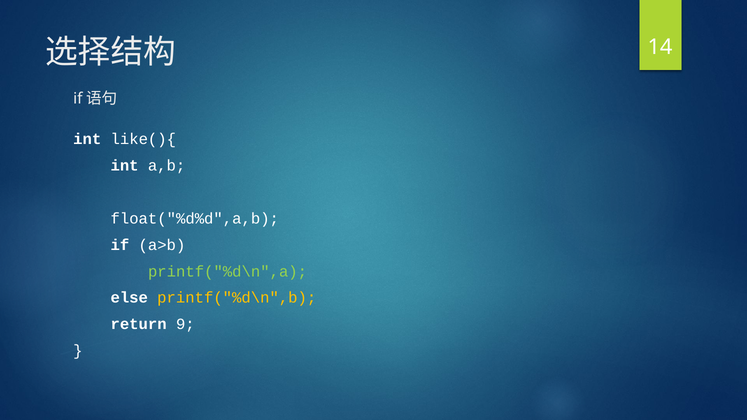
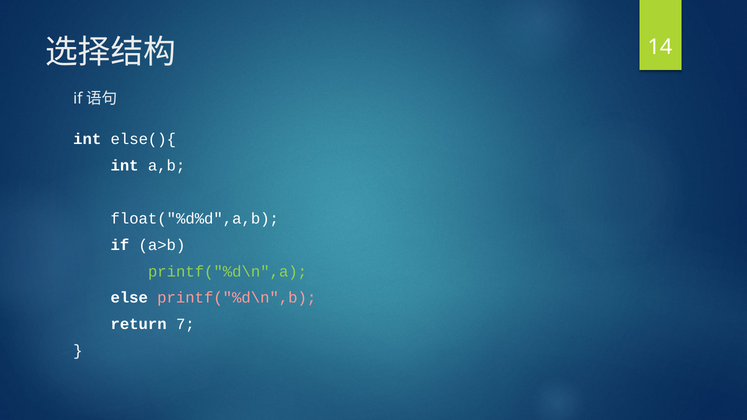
like(){: like(){ -> else(){ (143, 139)
printf("%d\n",b colour: yellow -> pink (237, 298)
9: 9 -> 7 (185, 324)
